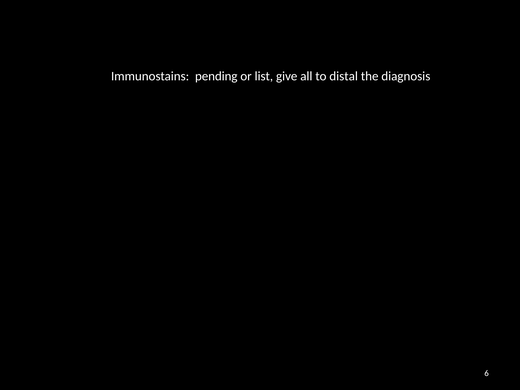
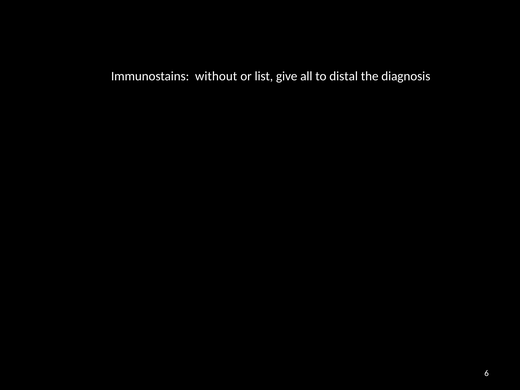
pending: pending -> without (216, 76)
